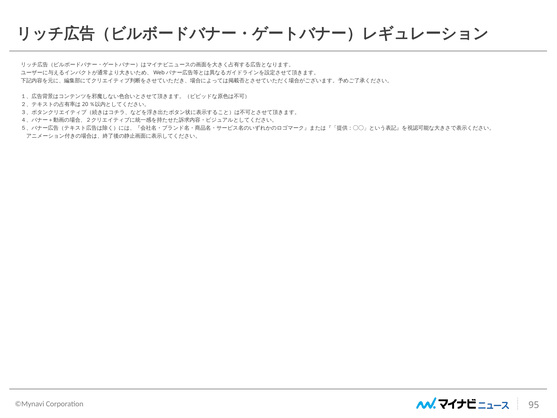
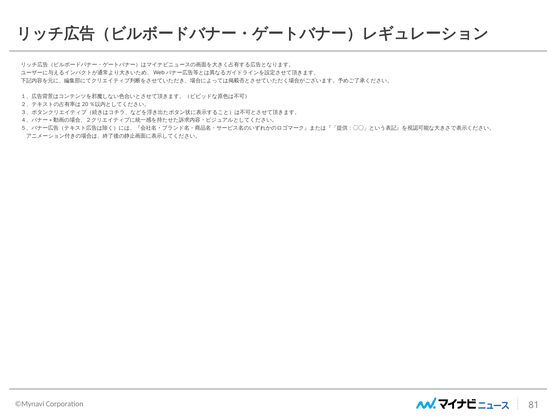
95: 95 -> 81 (534, 405)
